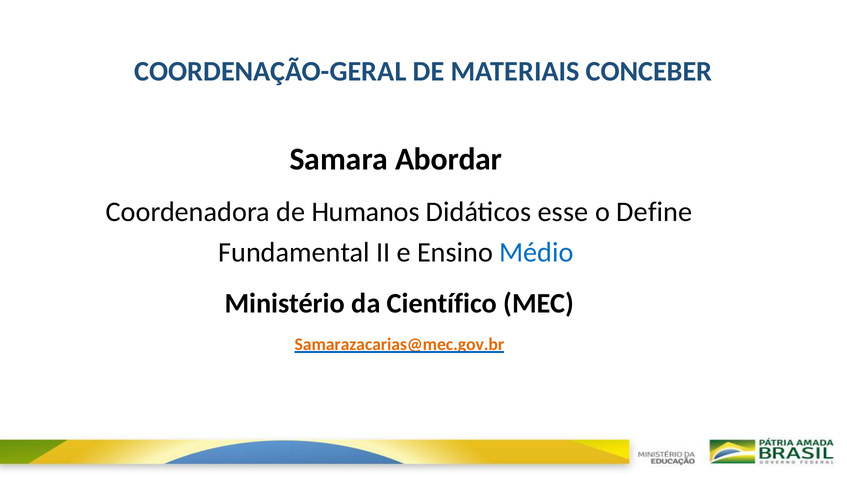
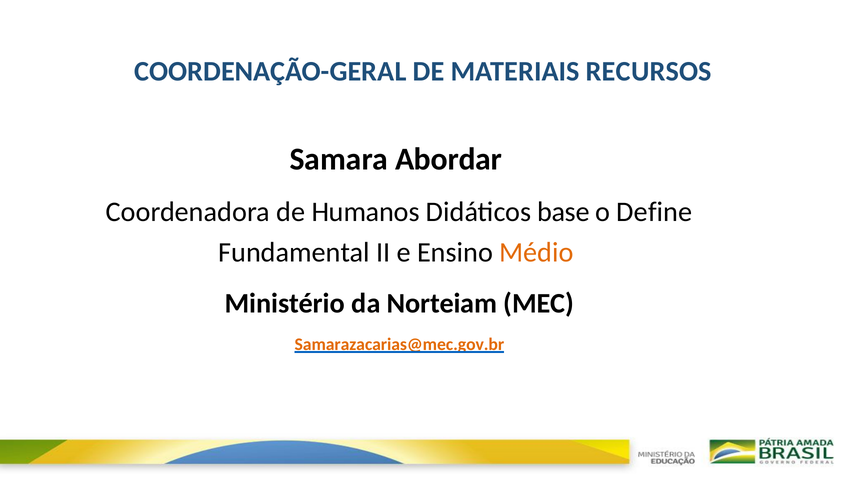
CONCEBER: CONCEBER -> RECURSOS (649, 71)
esse: esse -> base (563, 211)
Médio colour: blue -> orange (536, 252)
Científico: Científico -> Norteiam (442, 303)
